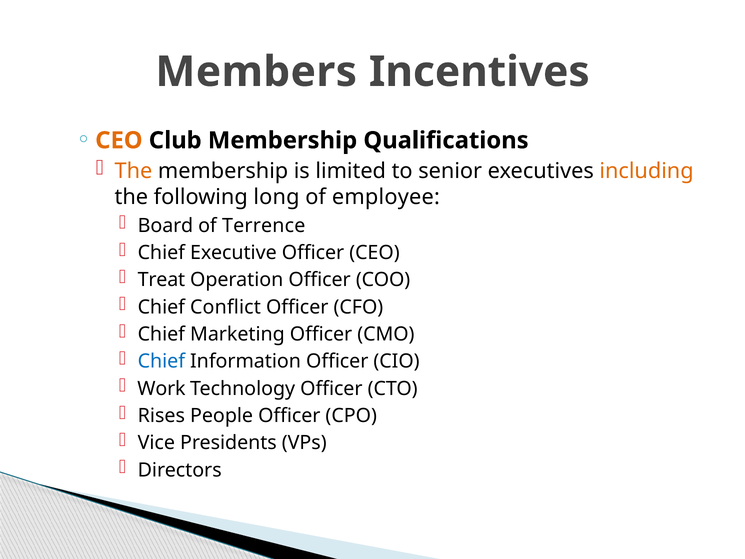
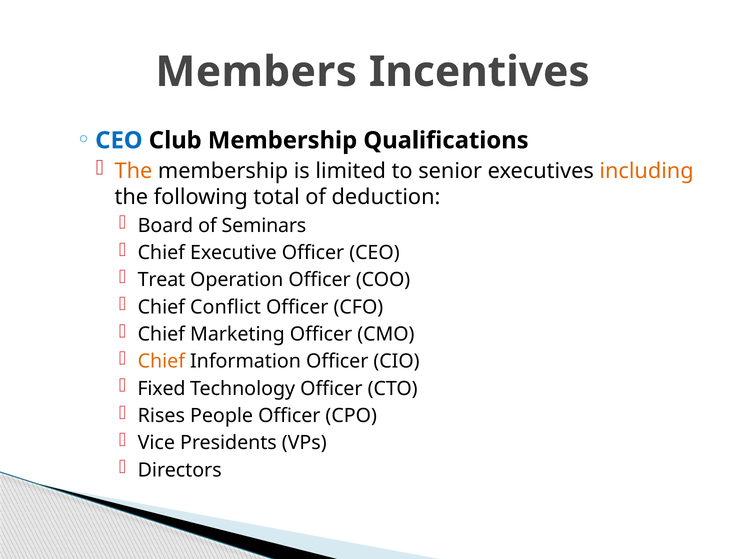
CEO colour: orange -> blue (119, 140)
long: long -> total (277, 197)
employee: employee -> deduction (386, 197)
Terrence: Terrence -> Seminars (264, 225)
Chief colour: blue -> orange (161, 361)
Work: Work -> Fixed (161, 388)
